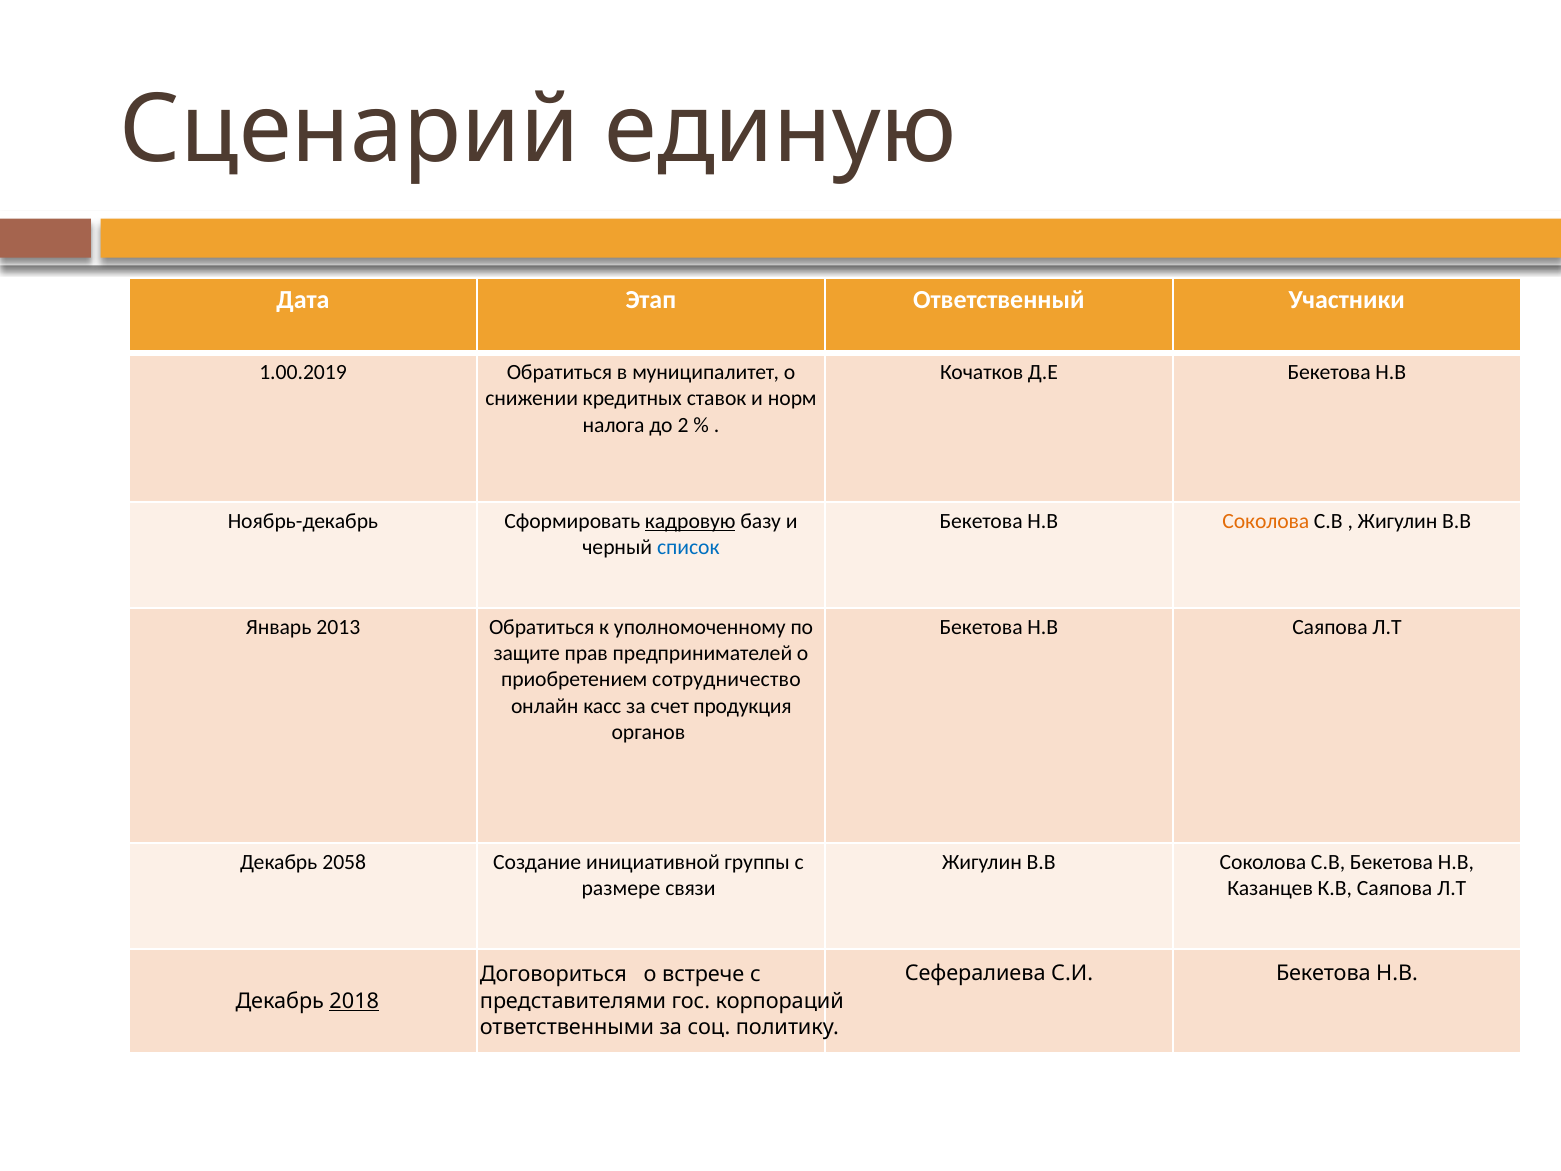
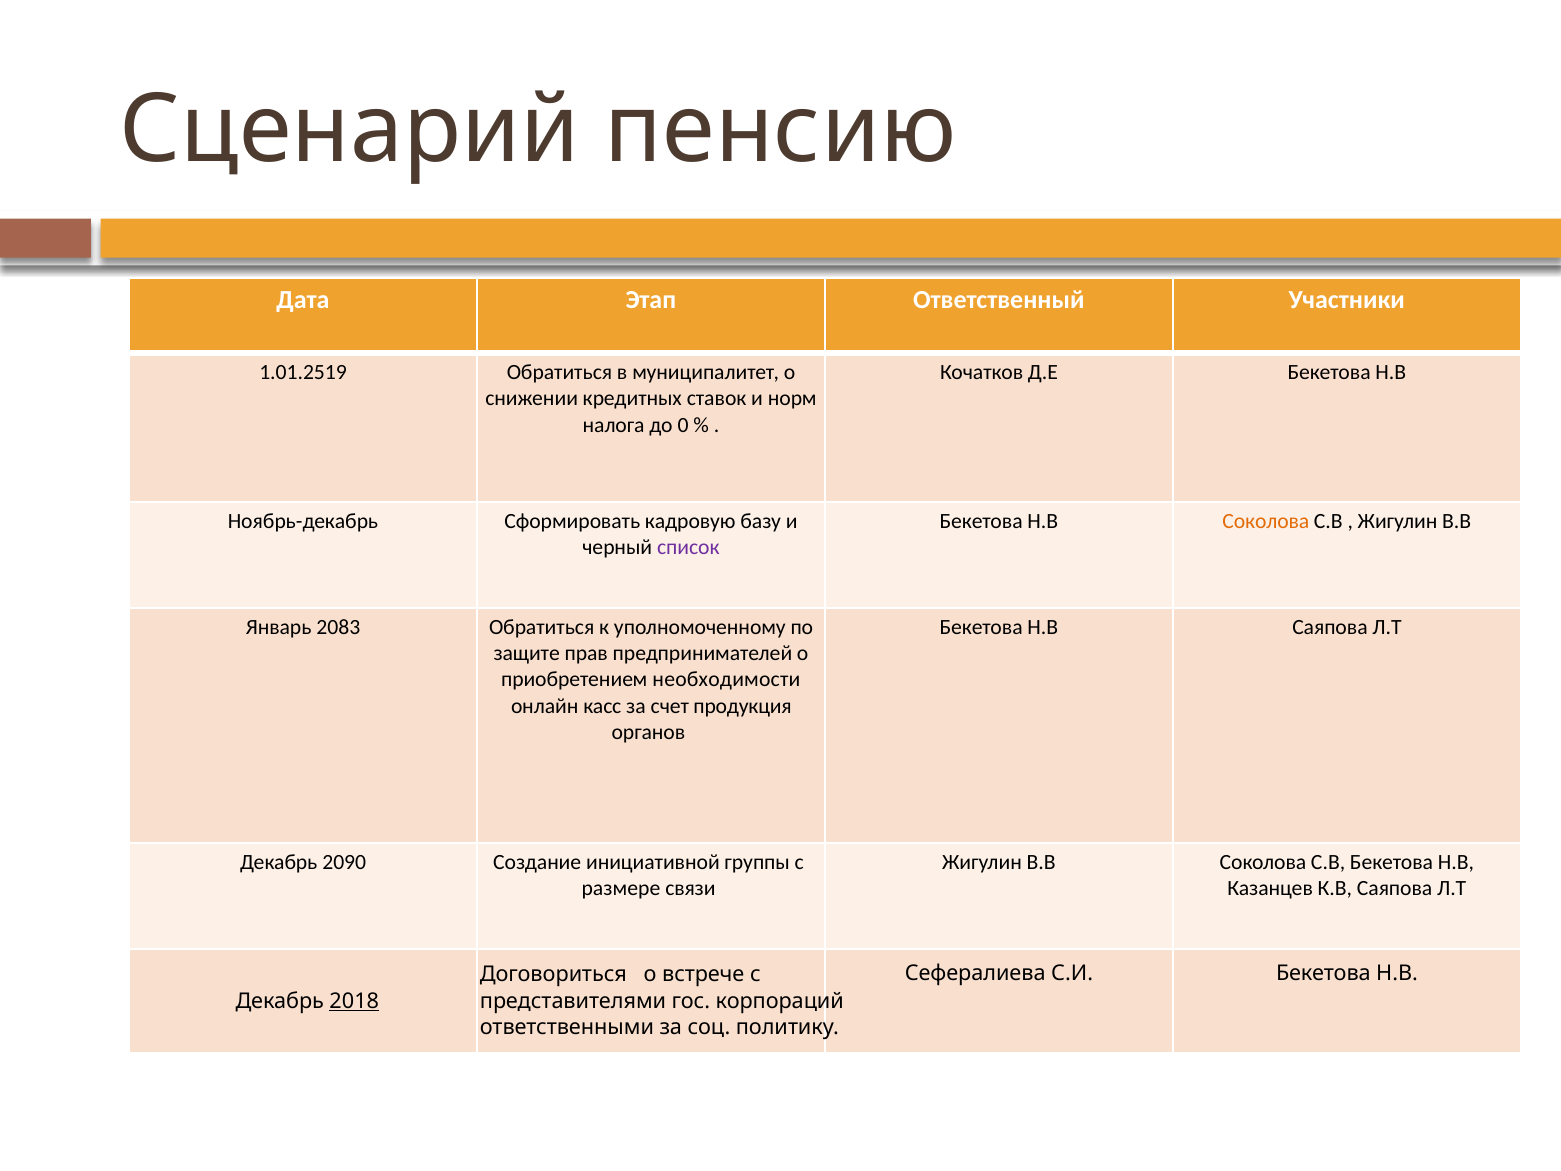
единую: единую -> пенсию (781, 130)
1.00.2019: 1.00.2019 -> 1.01.2519 (303, 372)
2: 2 -> 0 (683, 425)
кадровую underline: present -> none (690, 521)
список colour: blue -> purple (688, 547)
2013: 2013 -> 2083 (338, 627)
сотрудничество: сотрудничество -> необходимости (726, 680)
2058: 2058 -> 2090 (344, 862)
